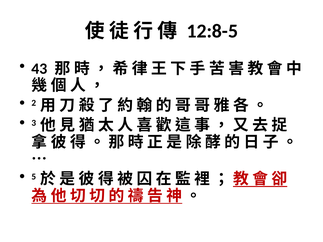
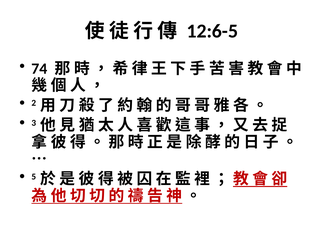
12:8-5: 12:8-5 -> 12:6-5 (212, 31)
43: 43 -> 74 (39, 69)
